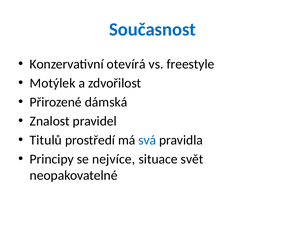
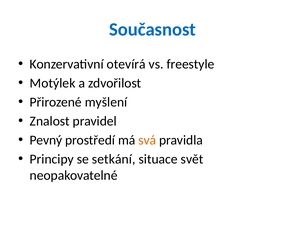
dámská: dámská -> myšlení (106, 102)
Titulů: Titulů -> Pevný (46, 140)
svá colour: blue -> orange (147, 140)
nejvíce: nejvíce -> setkání (114, 159)
